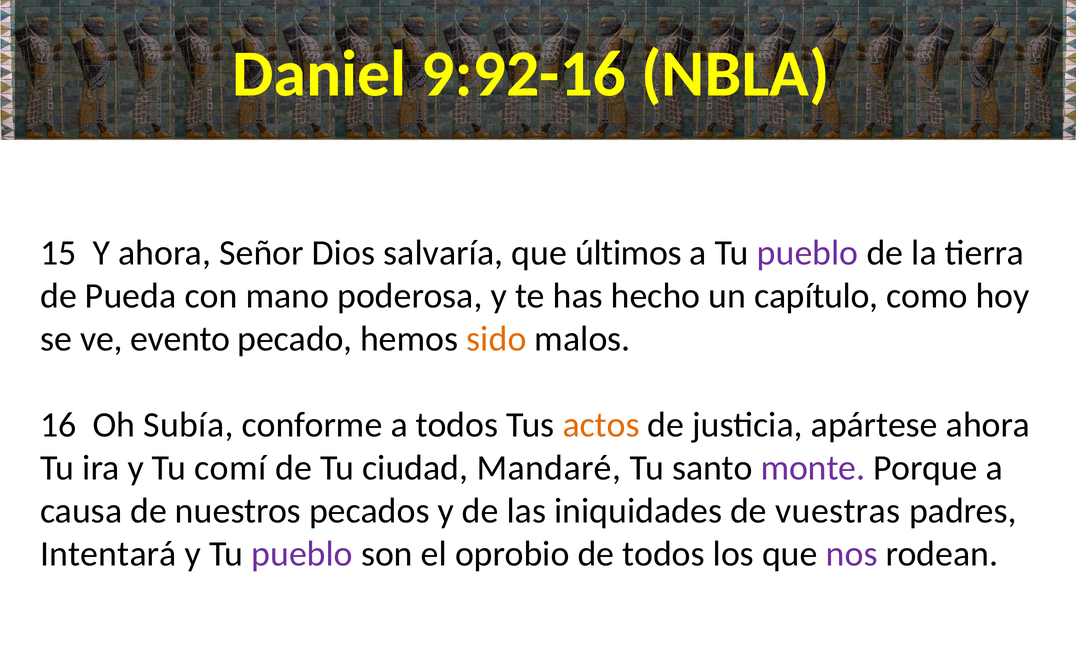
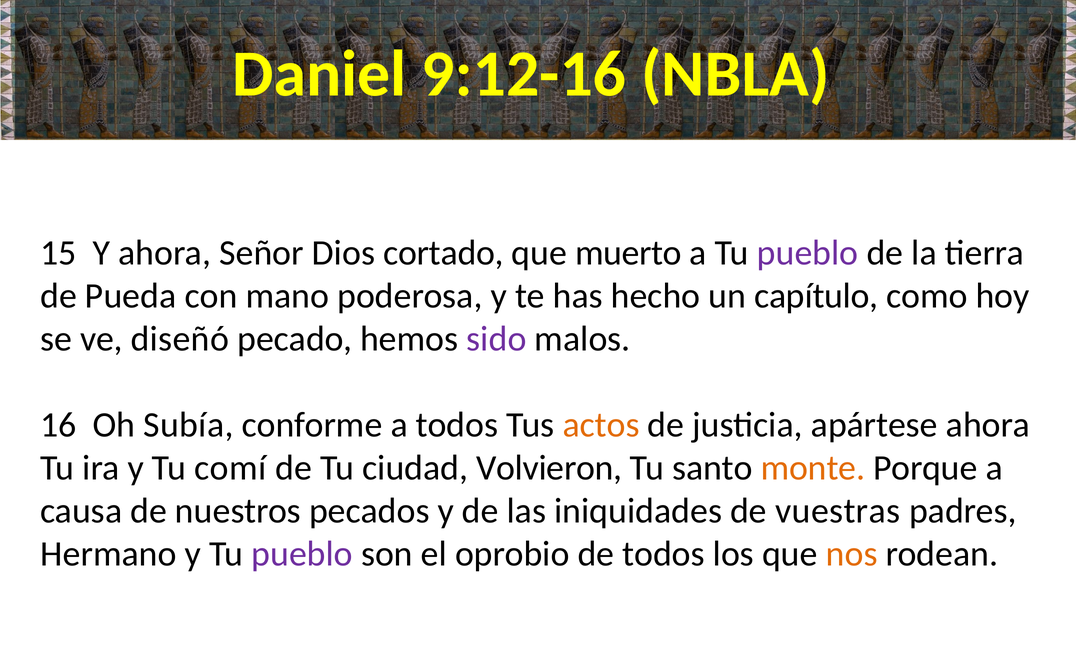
9:92-16: 9:92-16 -> 9:12-16 (524, 74)
salvaría: salvaría -> cortado (443, 253)
últimos: últimos -> muerto (628, 253)
evento: evento -> diseñó (180, 339)
sido colour: orange -> purple (496, 339)
Mandaré: Mandaré -> Volvieron (549, 468)
monte colour: purple -> orange (813, 468)
Intentará: Intentará -> Hermano (109, 555)
nos colour: purple -> orange (852, 555)
